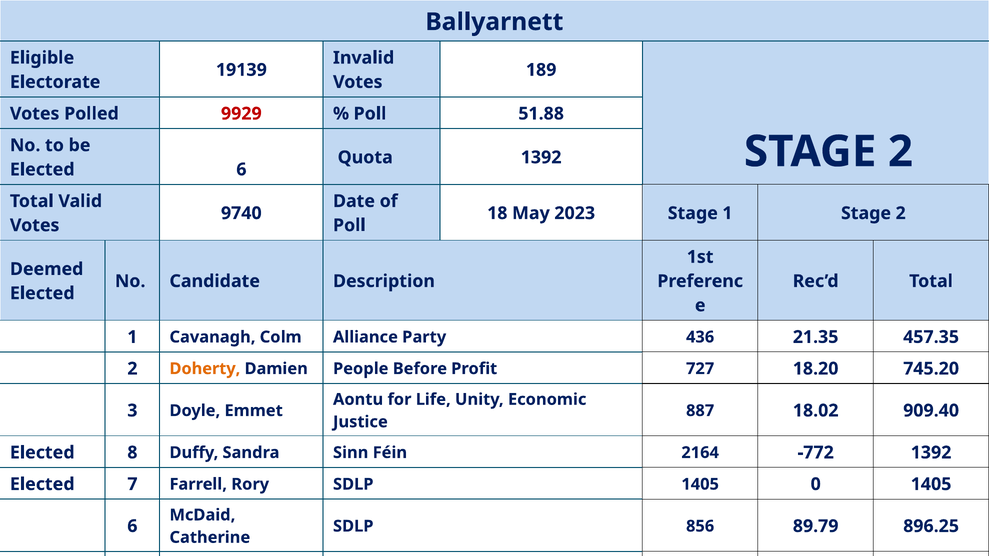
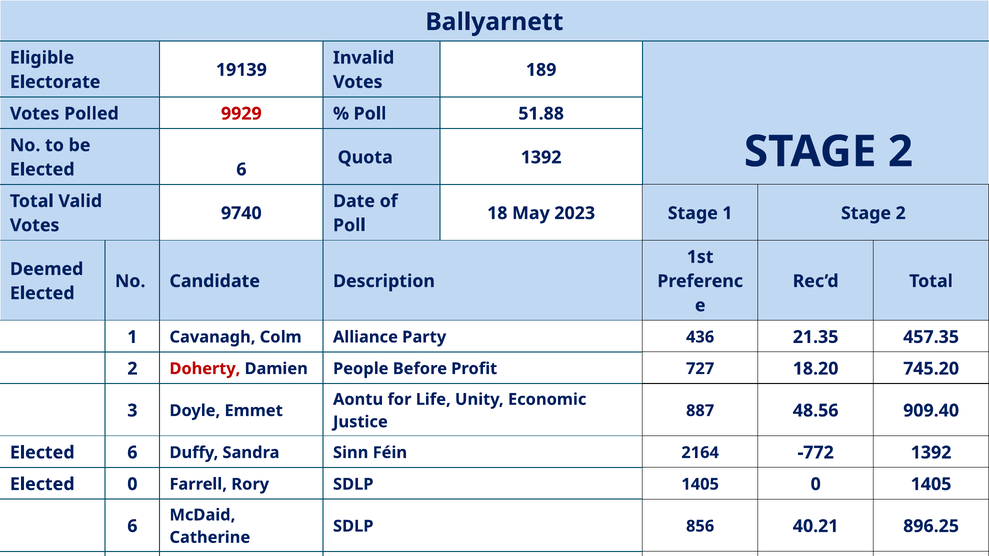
Doherty colour: orange -> red (205, 369)
18.02: 18.02 -> 48.56 (816, 411)
8: 8 -> 6 (132, 453)
7: 7 -> 0 (132, 484)
89.79: 89.79 -> 40.21 (816, 526)
